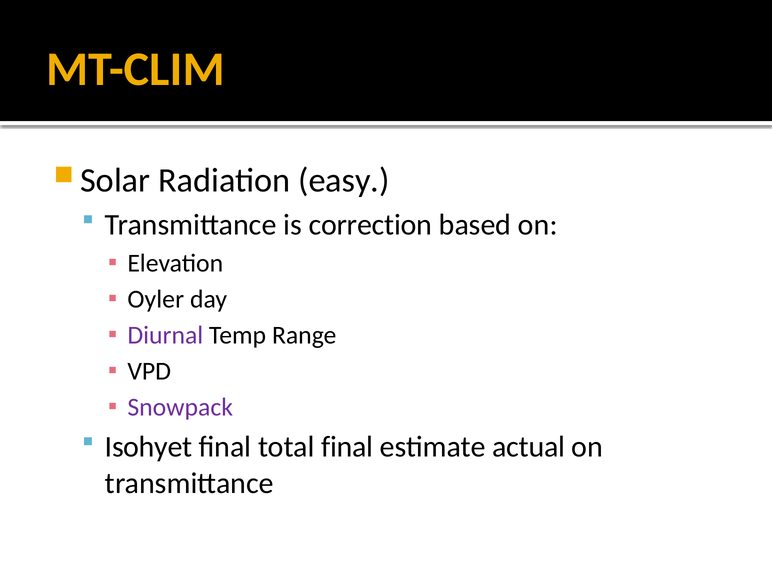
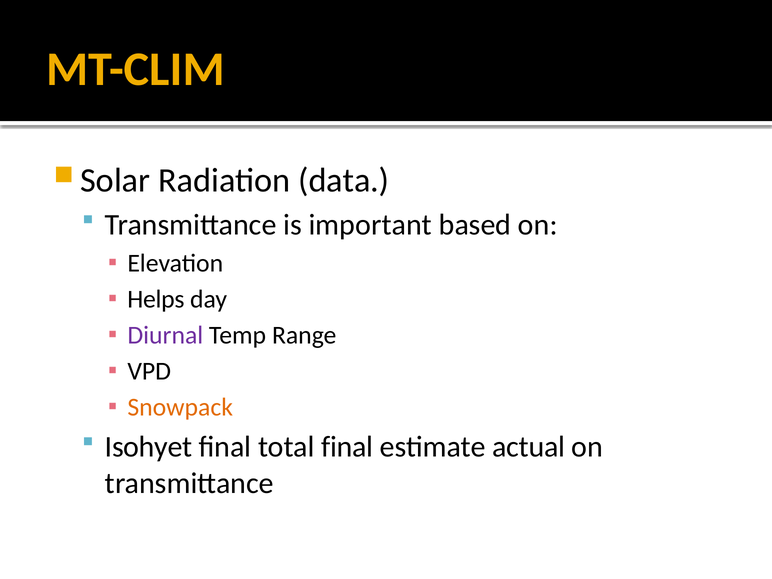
easy: easy -> data (344, 181)
correction: correction -> important (370, 225)
Oyler: Oyler -> Helps (156, 299)
Snowpack colour: purple -> orange (180, 407)
